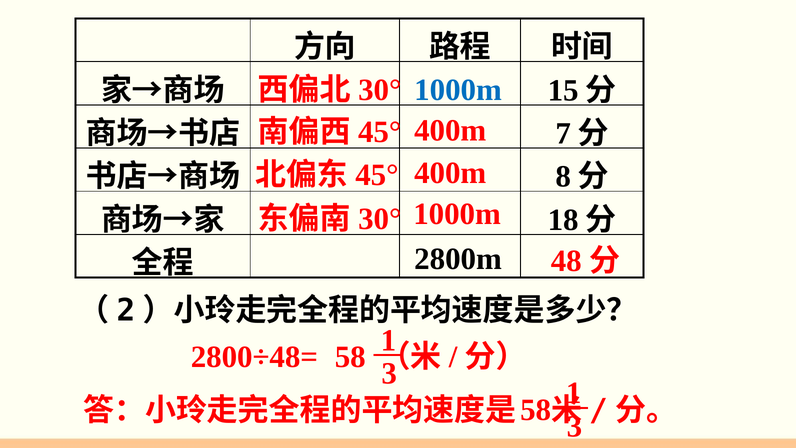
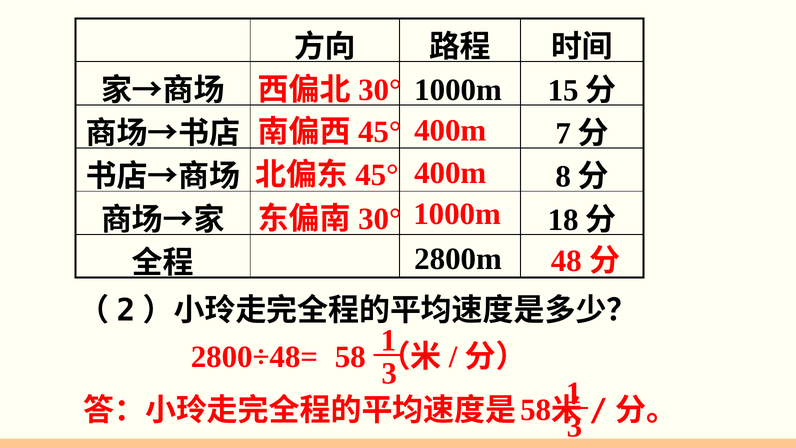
1000m colour: blue -> black (458, 90)
